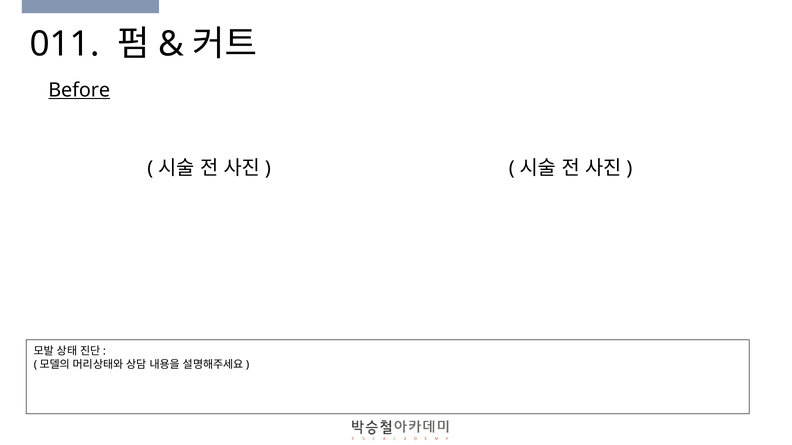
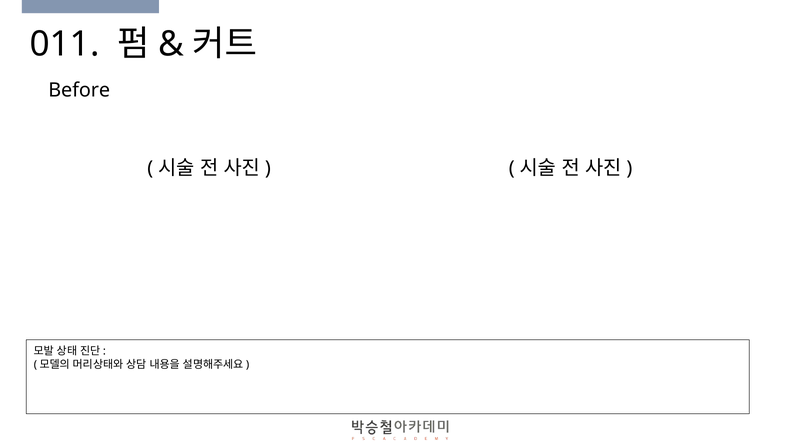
Before underline: present -> none (79, 90)
